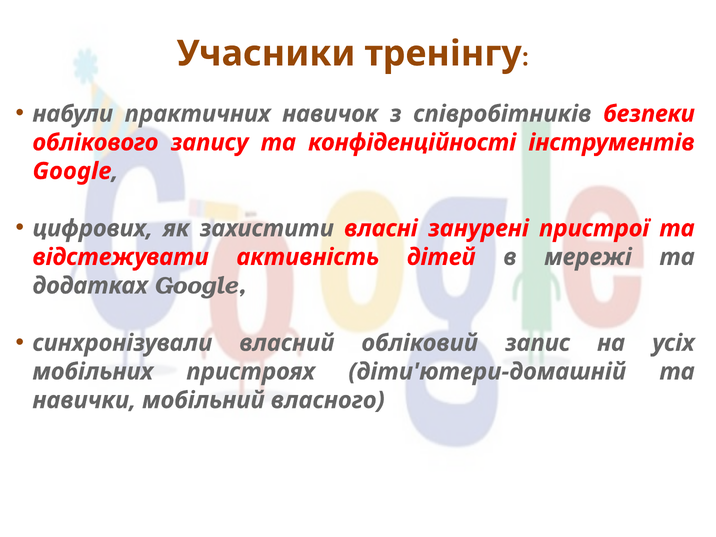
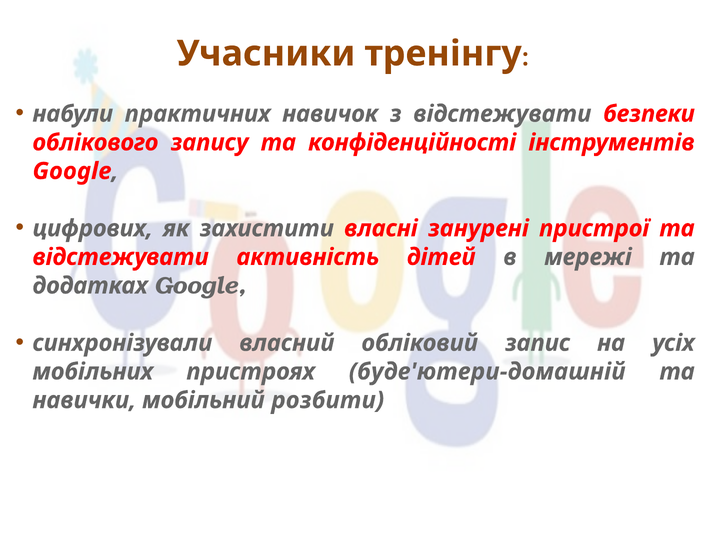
з співробітників: співробітників -> відстежувати (502, 114)
діти'ютери-домашній: діти'ютери-домашній -> буде'ютери-домашній (487, 372)
власного: власного -> розбити (328, 400)
